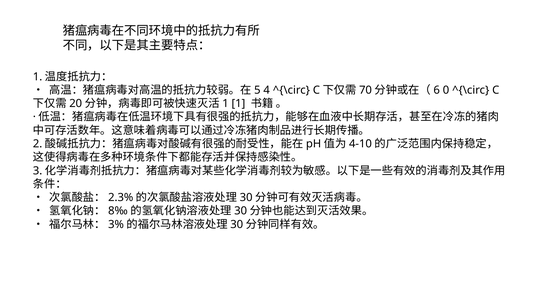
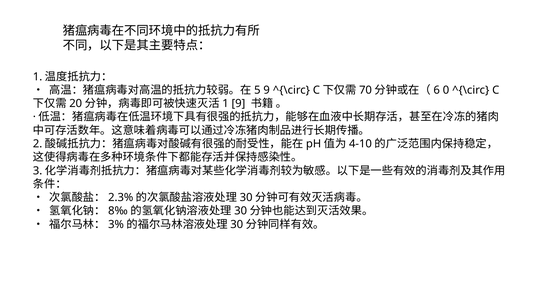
4: 4 -> 9 (267, 90)
1: 1 -> 9 (238, 104)
